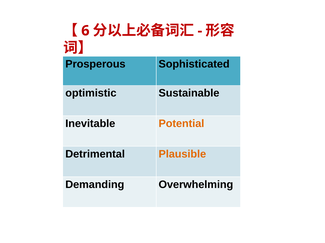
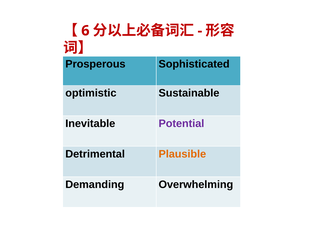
Potential colour: orange -> purple (181, 124)
